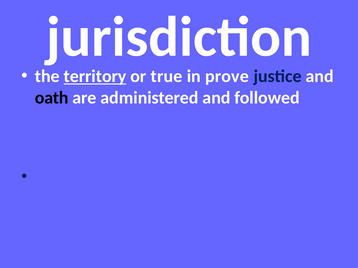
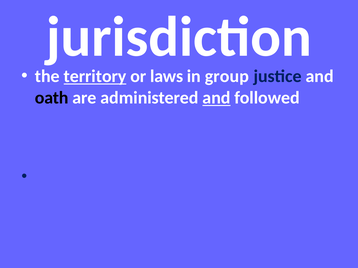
true: true -> laws (167, 76)
prove: prove -> group (227, 76)
and underline: none -> present (216, 98)
